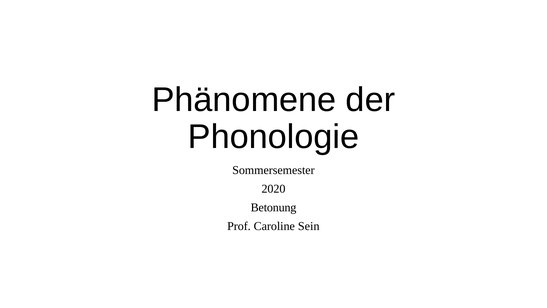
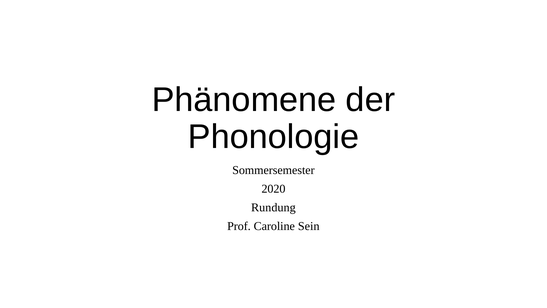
Betonung: Betonung -> Rundung (273, 207)
